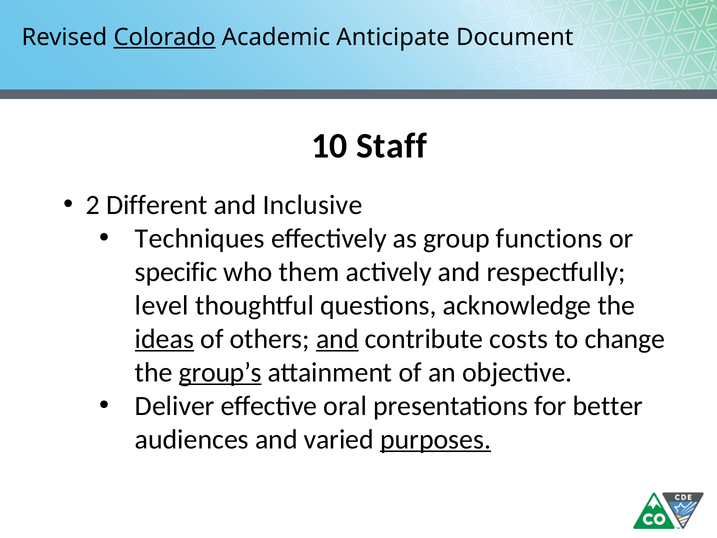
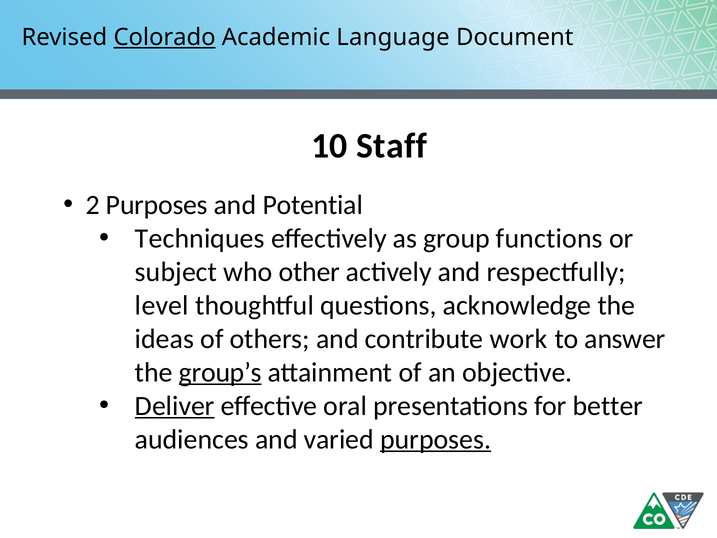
Anticipate: Anticipate -> Language (393, 38)
2 Different: Different -> Purposes (157, 205)
Inclusive: Inclusive -> Potential (313, 205)
specific: specific -> subject (176, 272)
them: them -> other (309, 272)
ideas underline: present -> none (165, 339)
and underline: present -> none (337, 339)
costs: costs -> work (519, 339)
change: change -> answer (625, 339)
Deliver underline: none -> present (175, 406)
